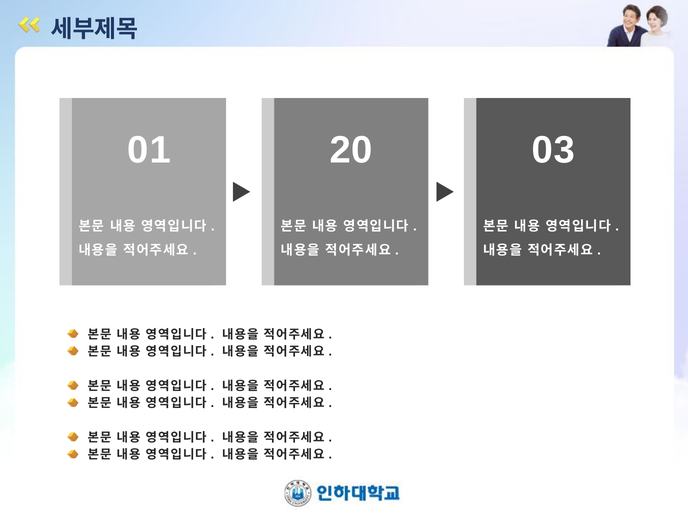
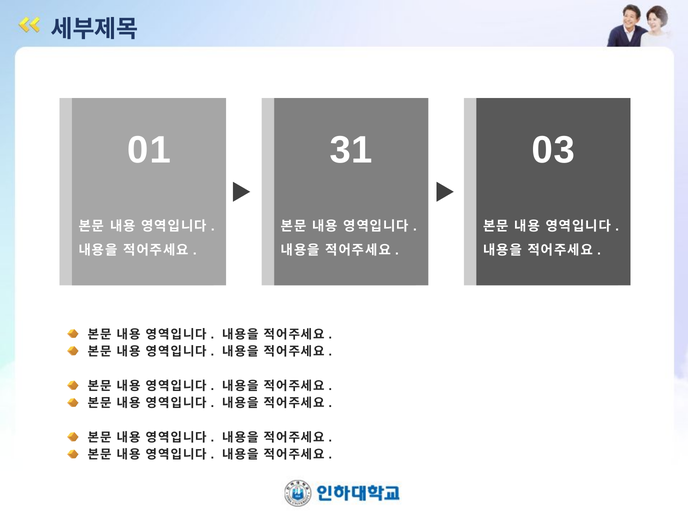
20: 20 -> 31 (351, 150)
